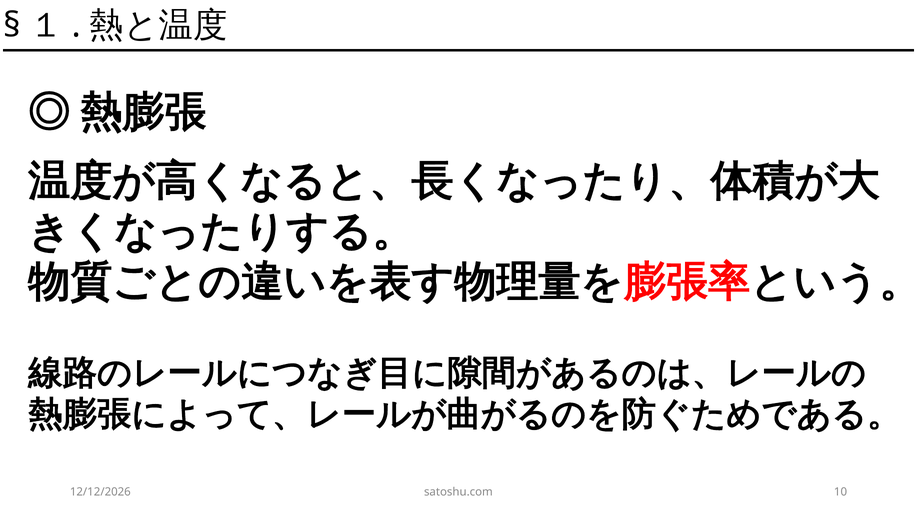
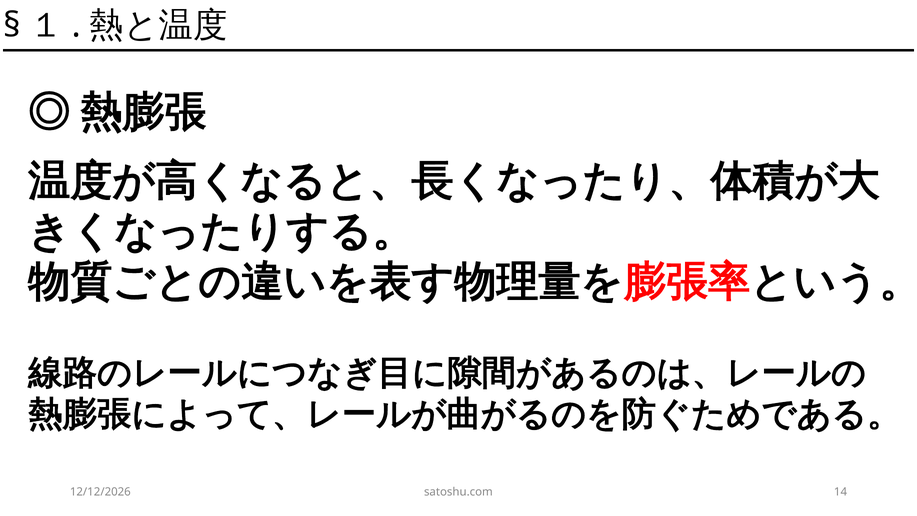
10: 10 -> 14 (841, 492)
